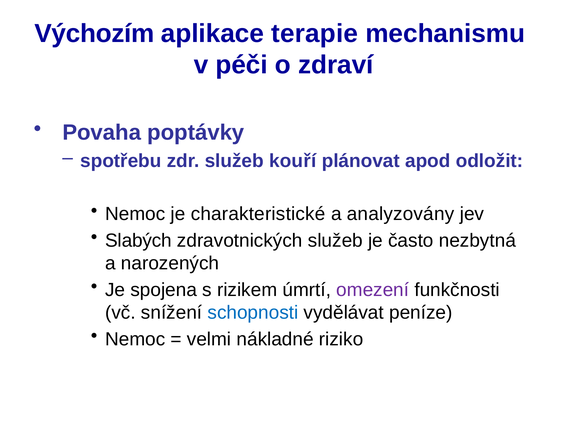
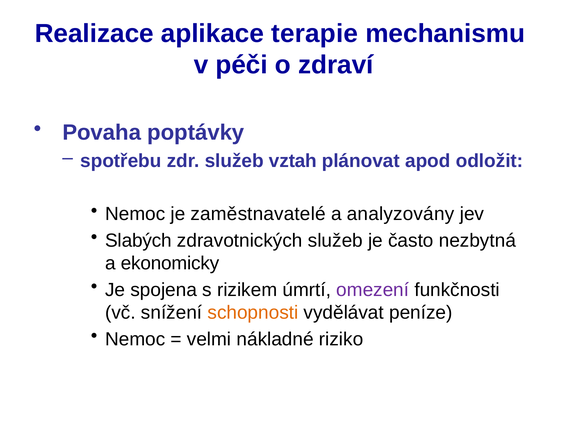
Výchozím: Výchozím -> Realizace (94, 34)
kouří: kouří -> vztah (293, 161)
charakteristické: charakteristické -> zaměstnavatelé (258, 214)
narozených: narozených -> ekonomicky (170, 264)
schopnosti colour: blue -> orange (253, 313)
